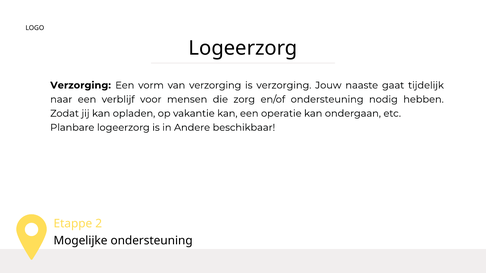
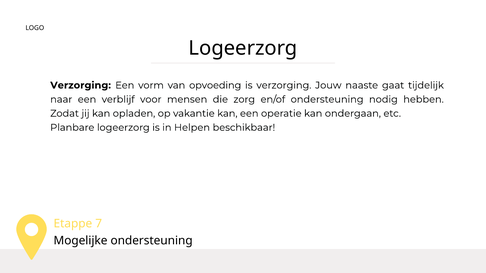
van verzorging: verzorging -> opvoeding (215, 85)
Andere: Andere -> Helpen (192, 128)
2: 2 -> 7 (99, 224)
